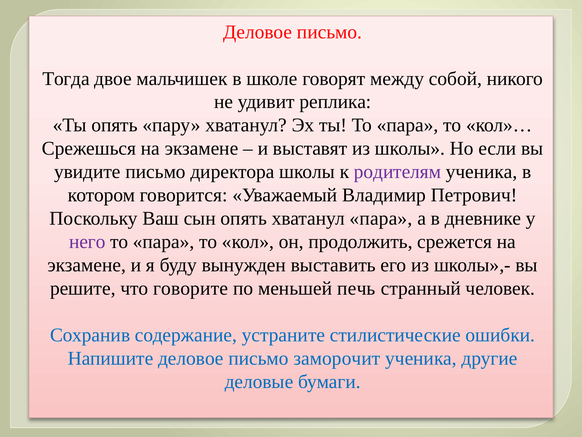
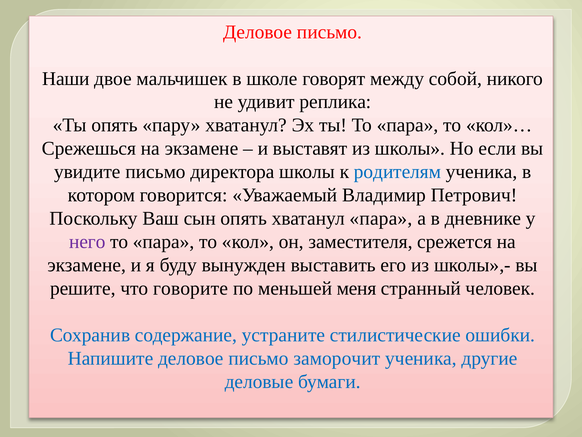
Тогда: Тогда -> Наши (66, 79)
родителям colour: purple -> blue (397, 172)
продолжить: продолжить -> заместителя (361, 241)
печь: печь -> меня (357, 288)
